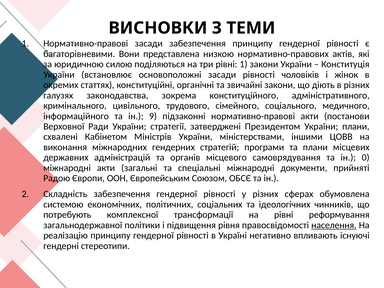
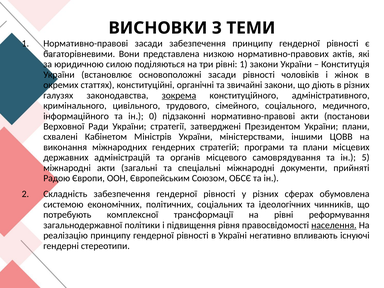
зокрема underline: none -> present (179, 95)
9: 9 -> 0 (153, 116)
0: 0 -> 5 (366, 158)
